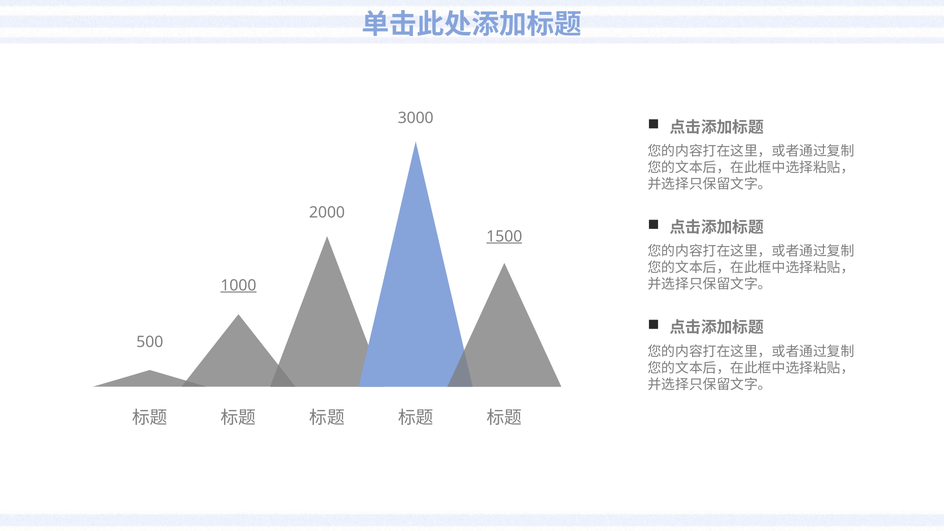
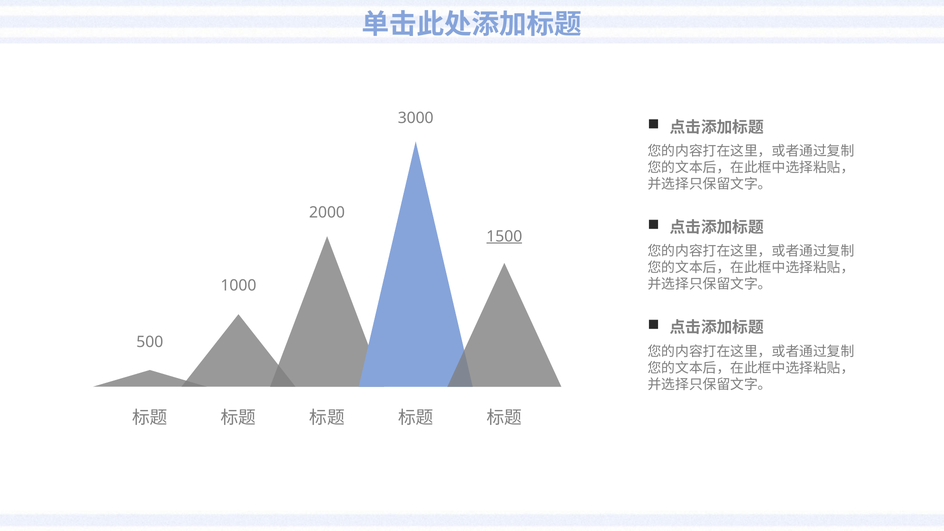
1000 underline: present -> none (238, 285)
